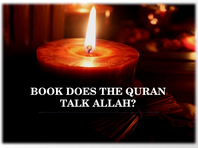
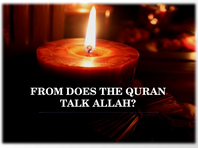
BOOK: BOOK -> FROM (47, 92)
